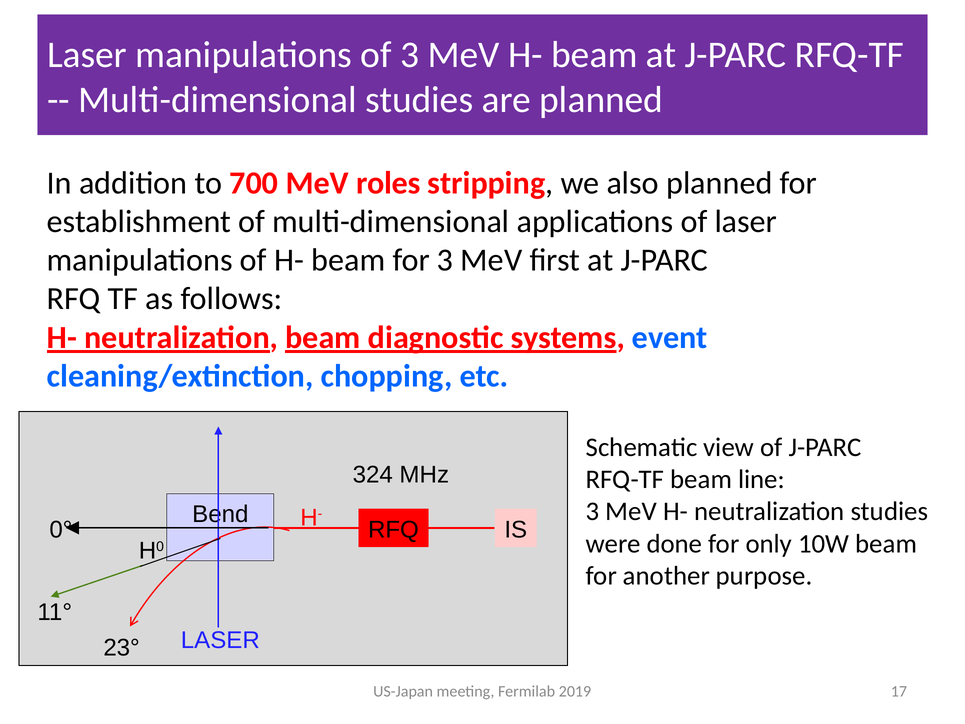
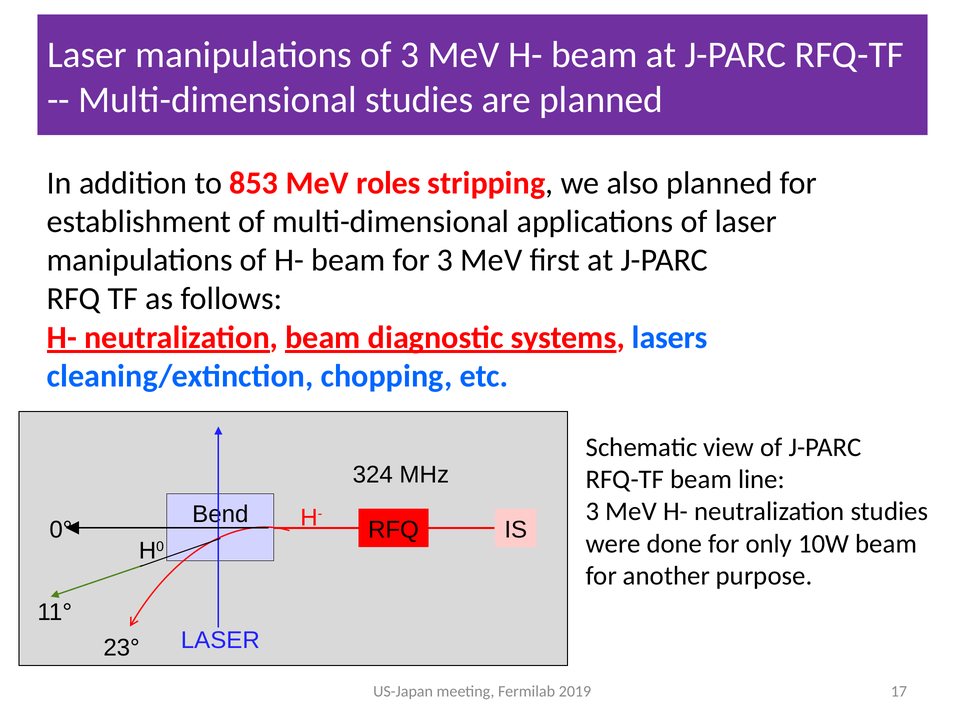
700: 700 -> 853 (254, 183)
event: event -> lasers (670, 337)
